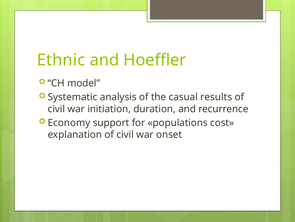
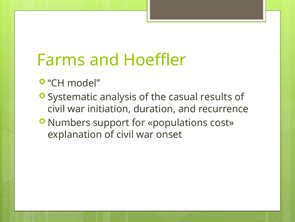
Ethnic: Ethnic -> Farms (61, 60)
Economy: Economy -> Numbers (69, 122)
